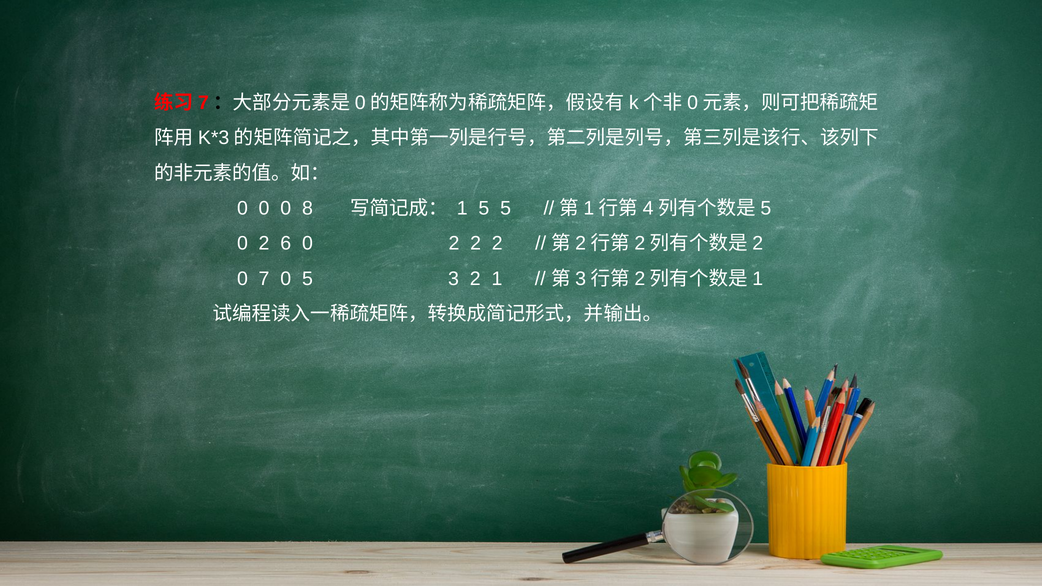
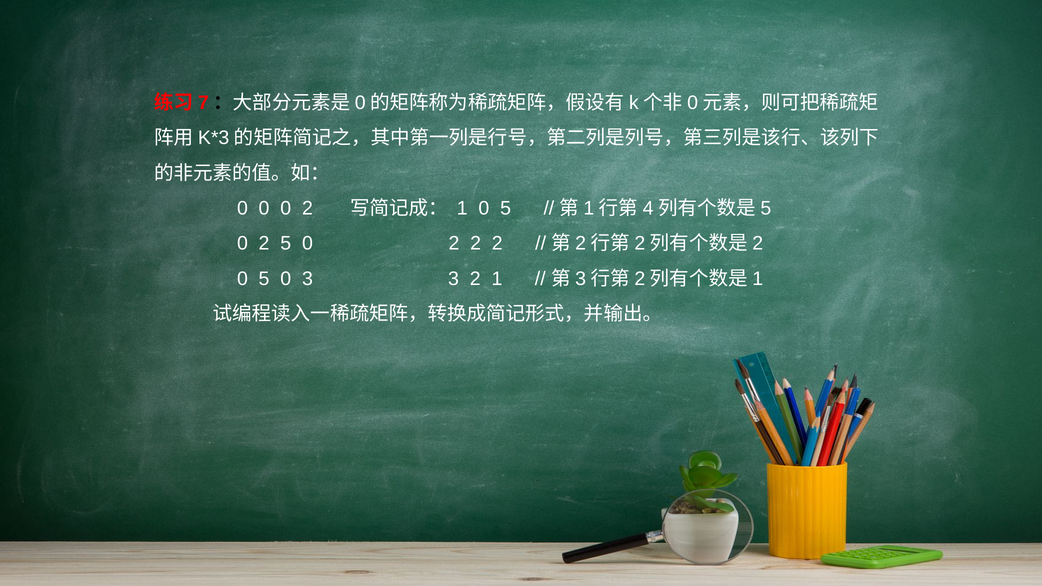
0 0 8: 8 -> 2 (307, 208)
1 5: 5 -> 0 (484, 208)
2 6: 6 -> 5 (286, 243)
7: 7 -> 5 (264, 279)
0 5: 5 -> 3 (307, 279)
